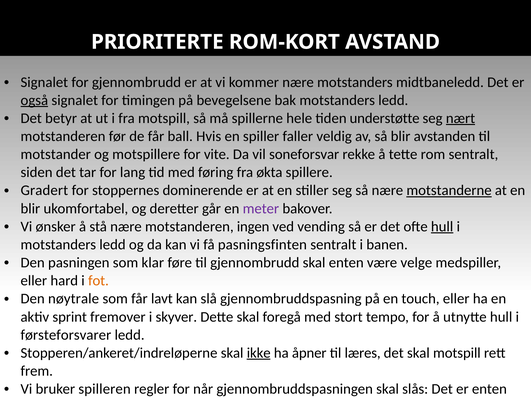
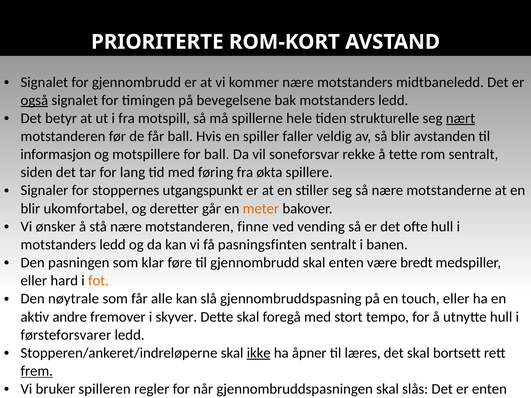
understøtte: understøtte -> strukturelle (385, 118)
motstander: motstander -> informasjon (56, 154)
for vite: vite -> ball (217, 154)
Gradert: Gradert -> Signaler (44, 191)
dominerende: dominerende -> utgangspunkt (203, 191)
motstanderne underline: present -> none (449, 191)
meter colour: purple -> orange (261, 209)
ingen: ingen -> finne (253, 227)
hull underline: present -> none (442, 227)
velge: velge -> bredt (416, 263)
lavt: lavt -> alle (162, 299)
sprint: sprint -> andre (70, 317)
skal motspill: motspill -> bortsett (457, 353)
frem underline: none -> present (37, 371)
